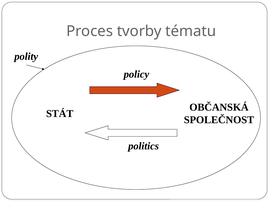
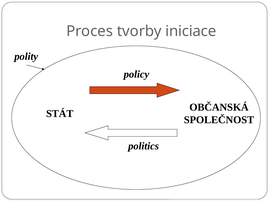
tématu: tématu -> iniciace (191, 31)
